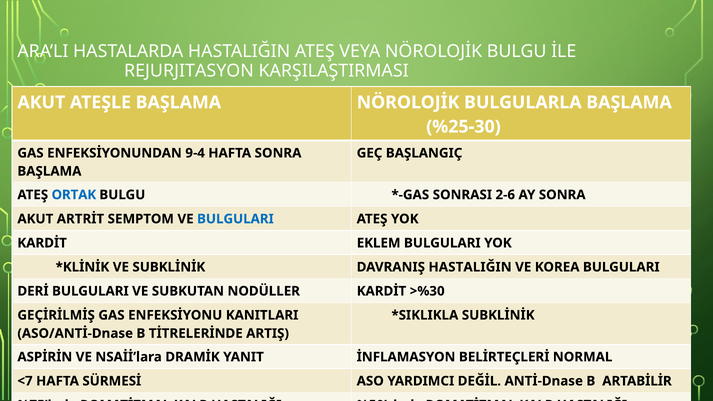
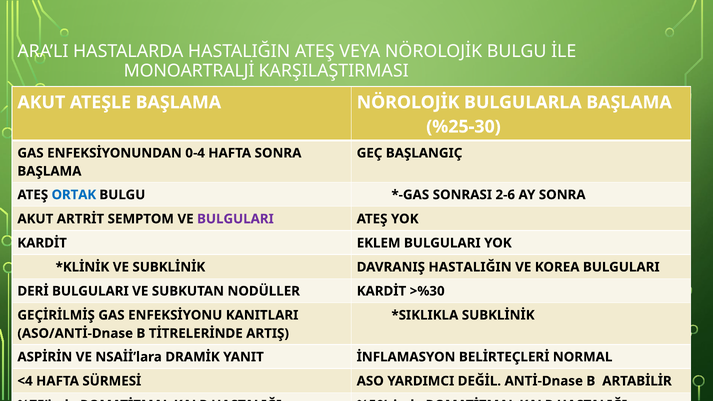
REJURJITASYON: REJURJITASYON -> MONOARTRALJİ (189, 71)
9-4: 9-4 -> 0-4 (195, 153)
BULGULARI colour: blue -> purple (235, 219)
<7: <7 -> <4 (25, 381)
